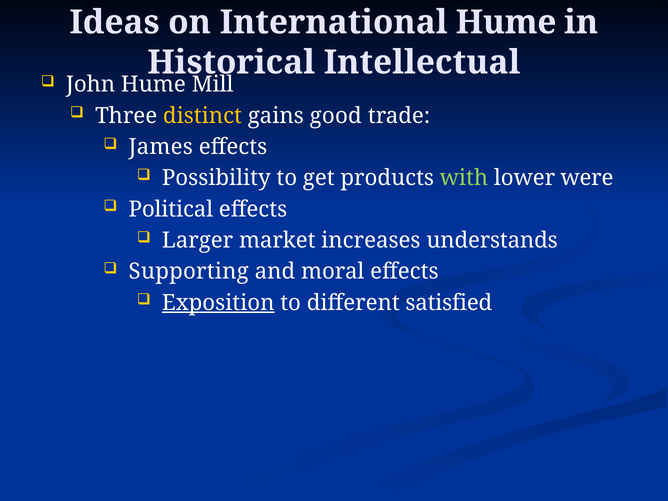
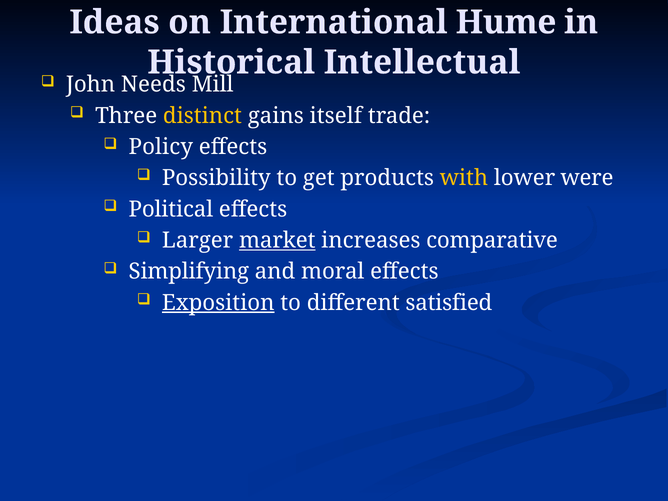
John Hume: Hume -> Needs (153, 85)
good: good -> itself (336, 116)
James: James -> Policy (161, 147)
with colour: light green -> yellow (464, 178)
market underline: none -> present (277, 240)
understands: understands -> comparative (492, 240)
Supporting: Supporting -> Simplifying (189, 272)
